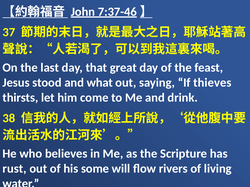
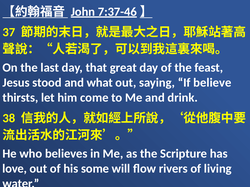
thieves: thieves -> believe (212, 83)
rust: rust -> love (15, 169)
